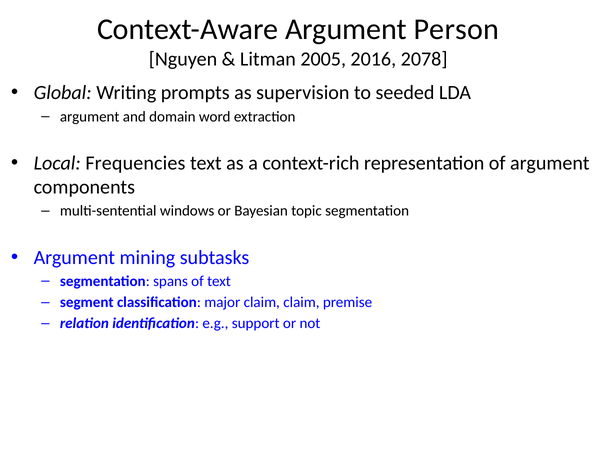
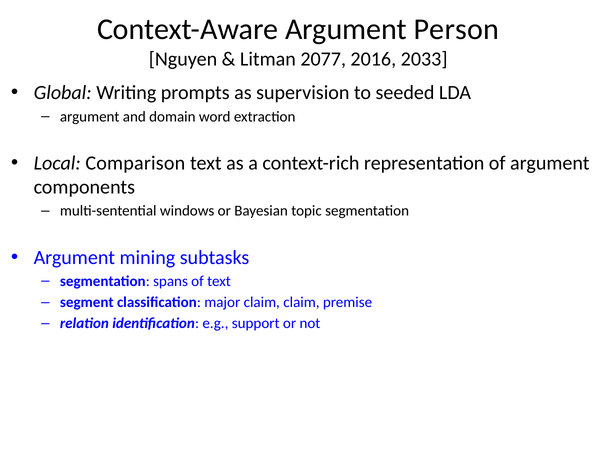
2005: 2005 -> 2077 (323, 59)
2078: 2078 -> 2033 (424, 59)
Frequencies: Frequencies -> Comparison (135, 163)
